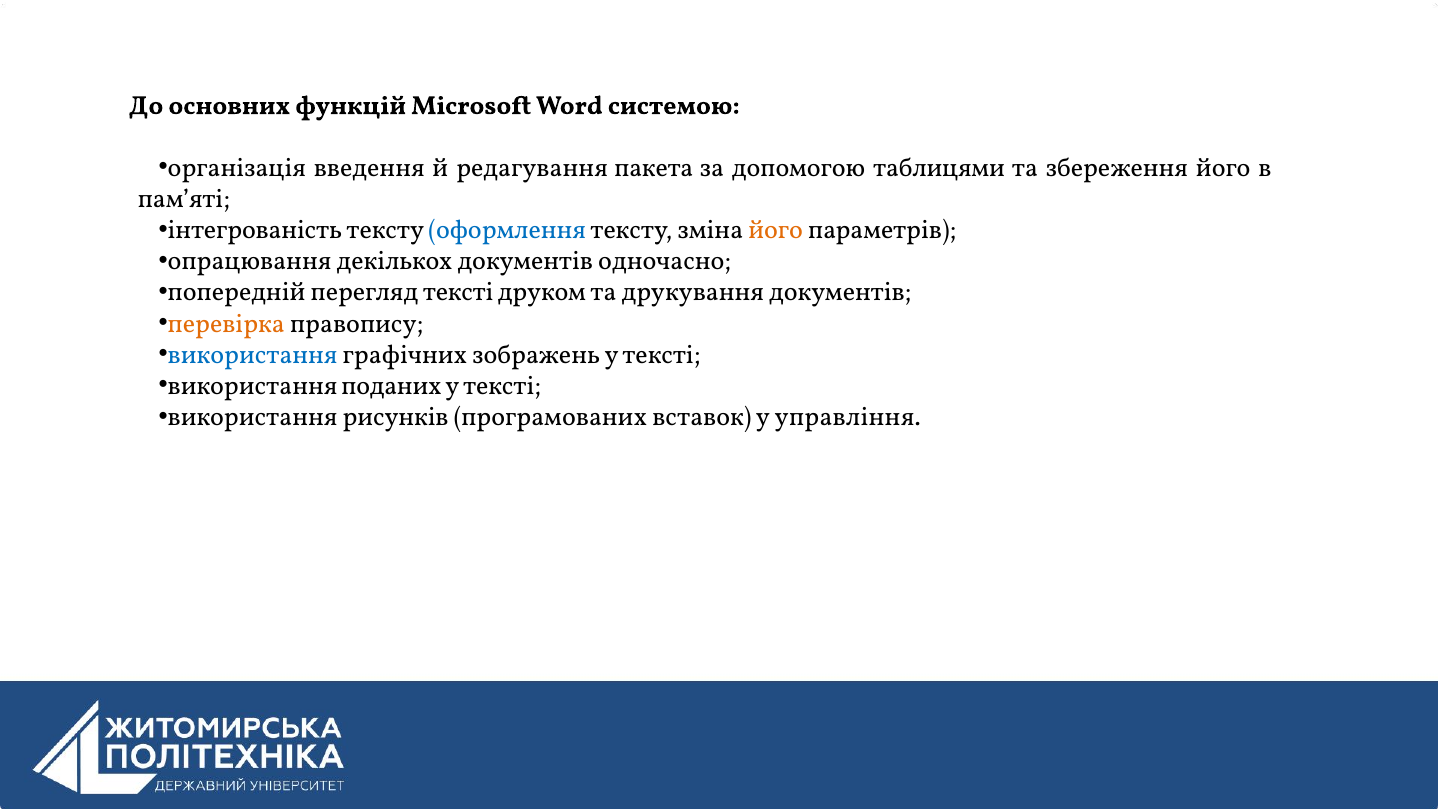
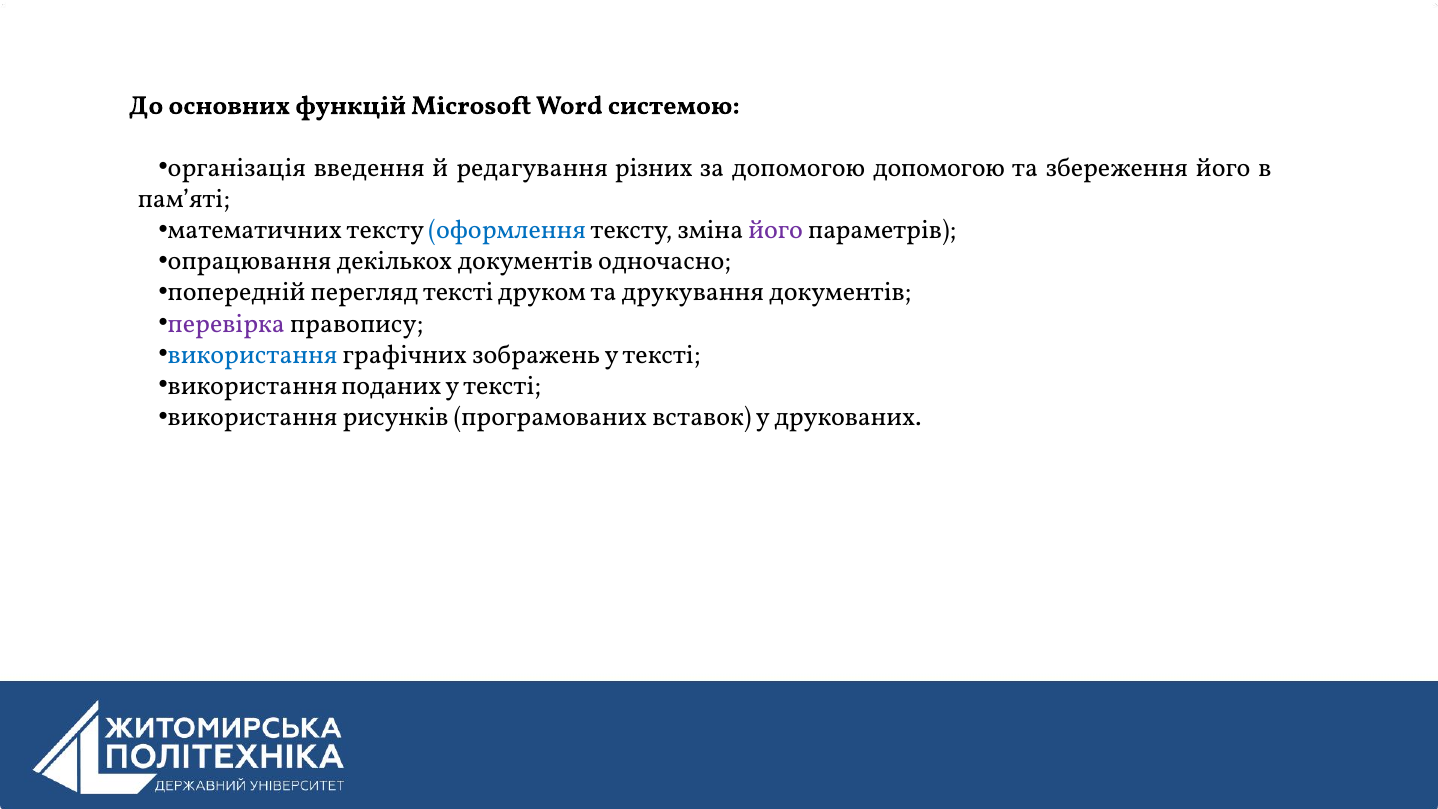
пакета: пакета -> різних (654, 168)
допомогою таблицями: таблицями -> допомогою (939, 168)
інтегрованість: інтегрованість -> математичних (255, 230)
його colour: orange -> purple (776, 230)
перевірка colour: orange -> purple (226, 323)
управління: управління -> друкованих (848, 417)
